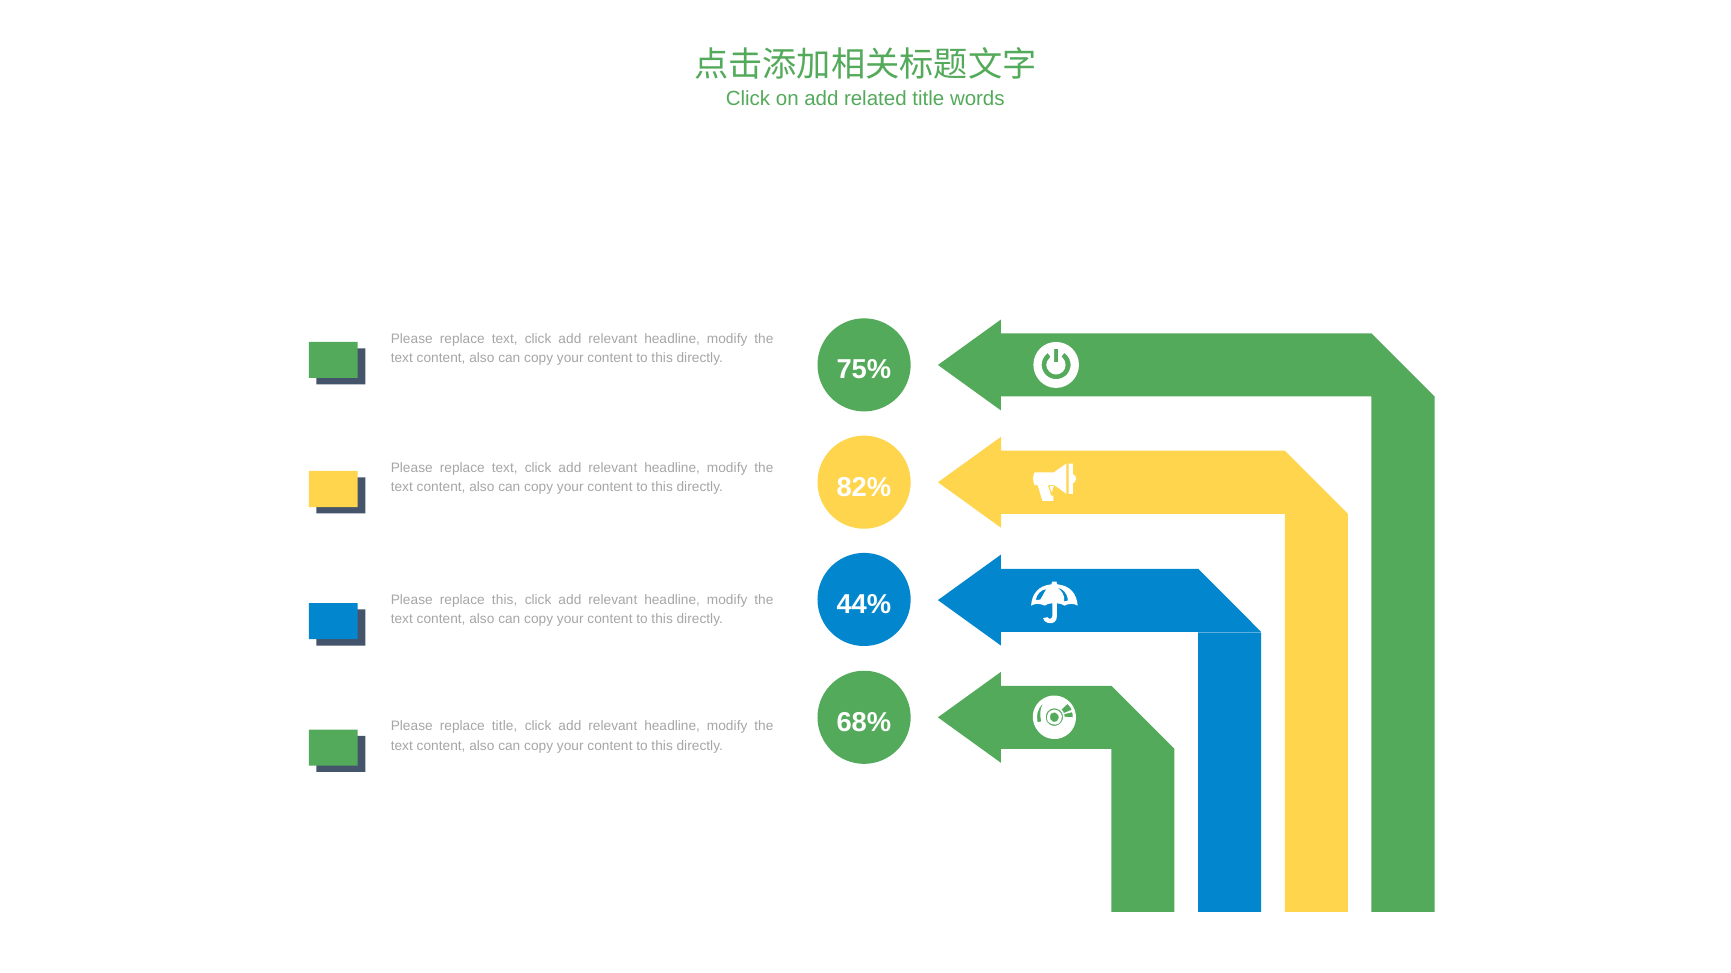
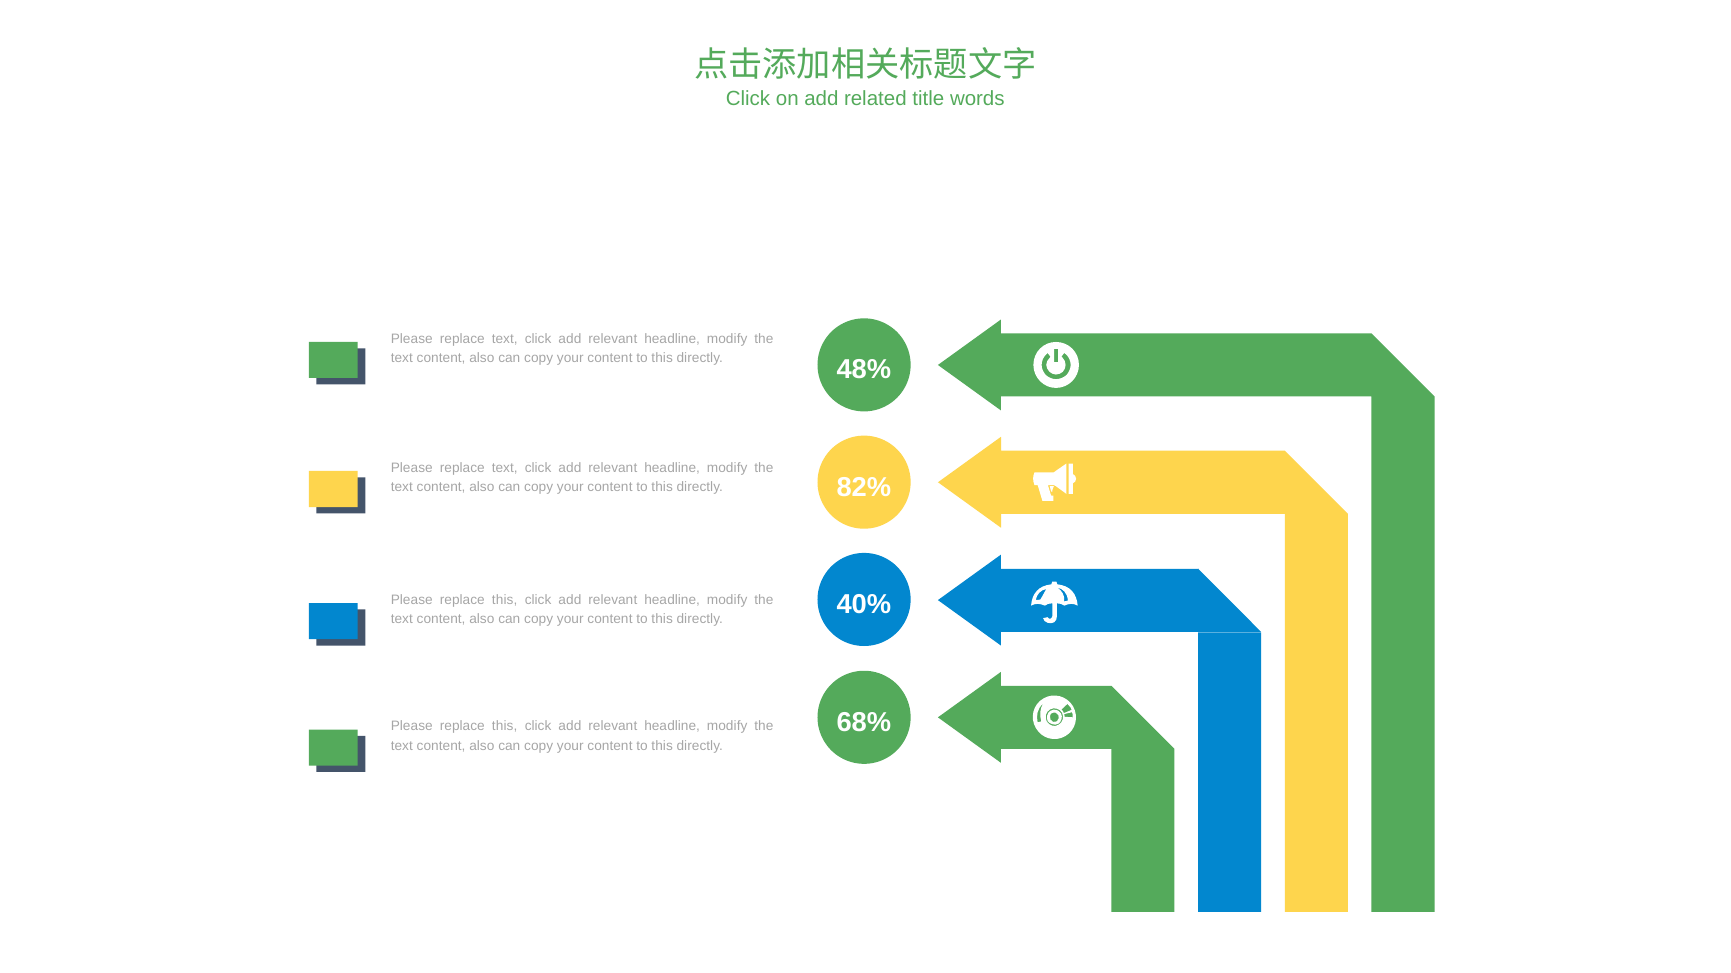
75%: 75% -> 48% (864, 370)
44%: 44% -> 40% (864, 605)
title: title -> this (505, 727)
